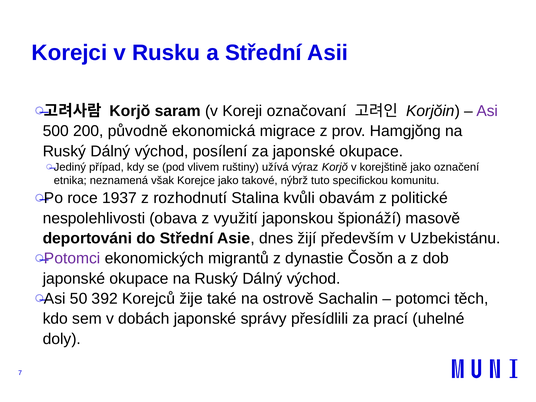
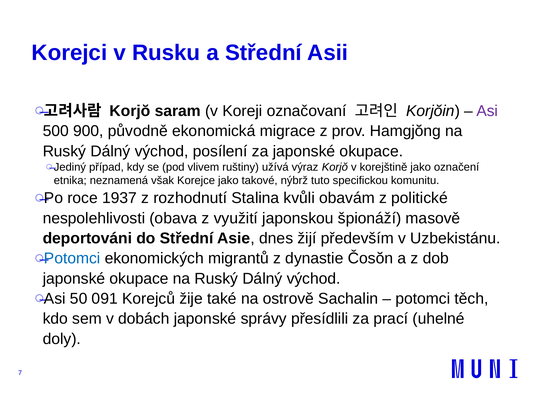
200: 200 -> 900 (88, 131)
Potomci colour: purple -> blue (72, 258)
392: 392 -> 091 (105, 299)
